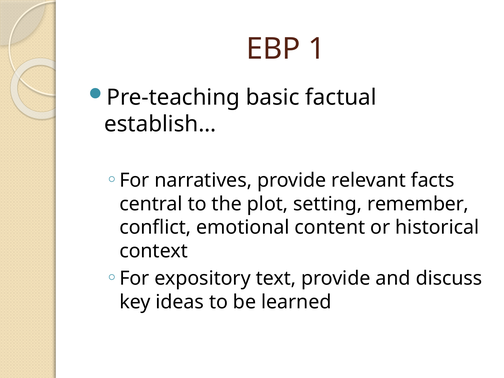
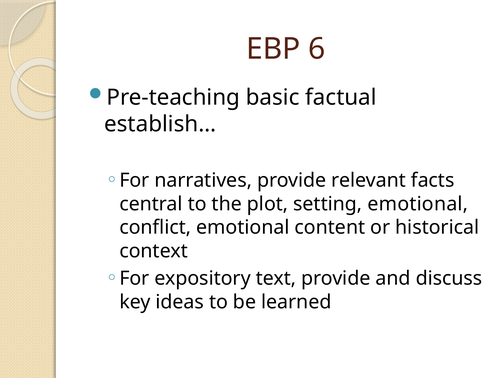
1: 1 -> 6 (317, 49)
setting remember: remember -> emotional (418, 204)
